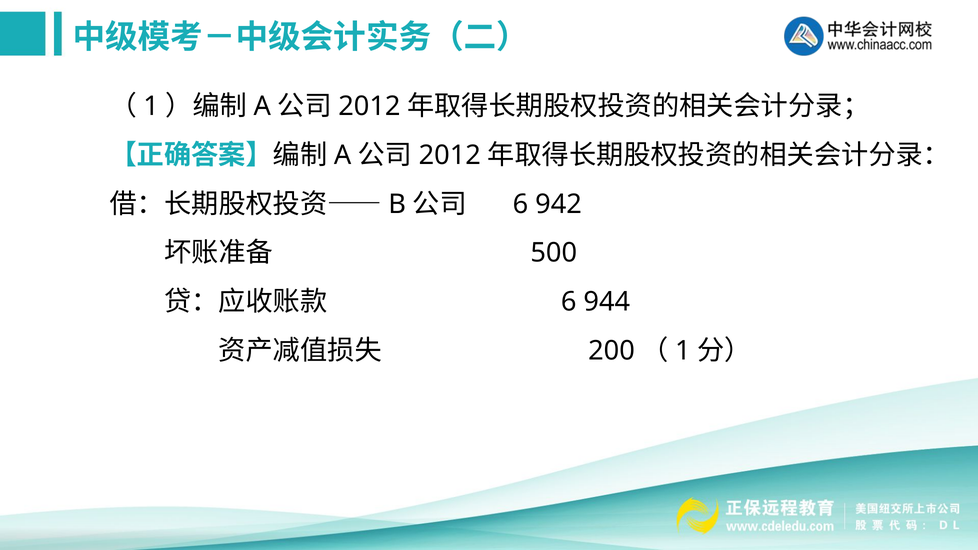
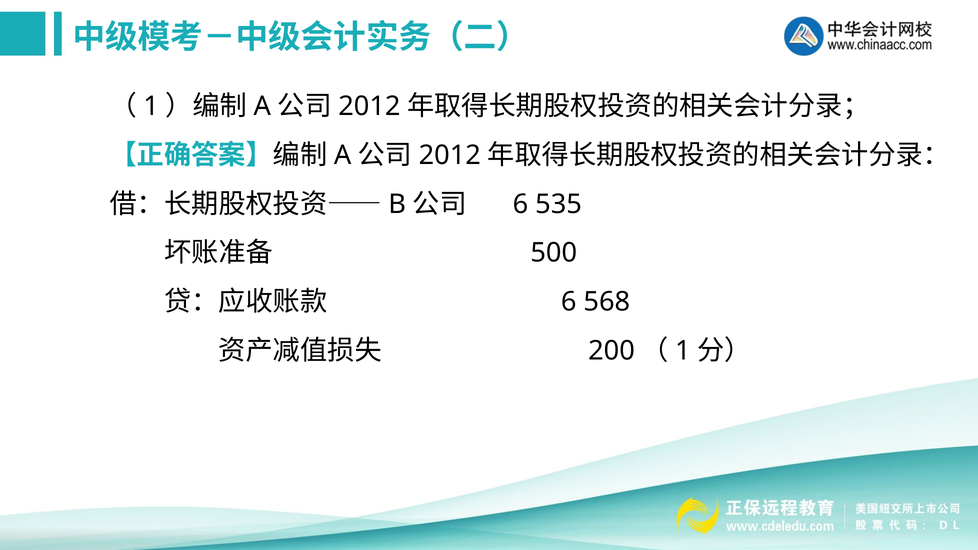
942: 942 -> 535 (559, 204)
944: 944 -> 568 (607, 302)
